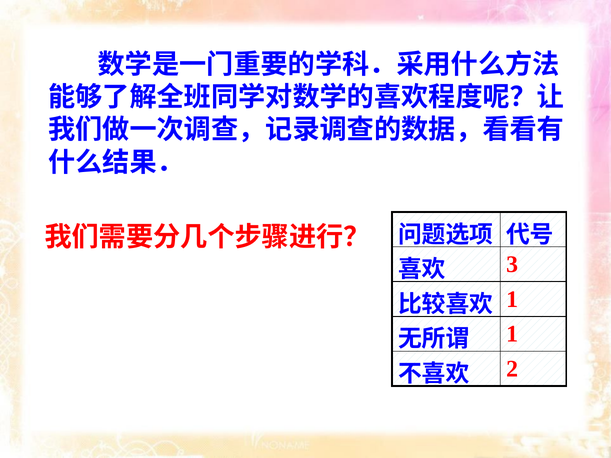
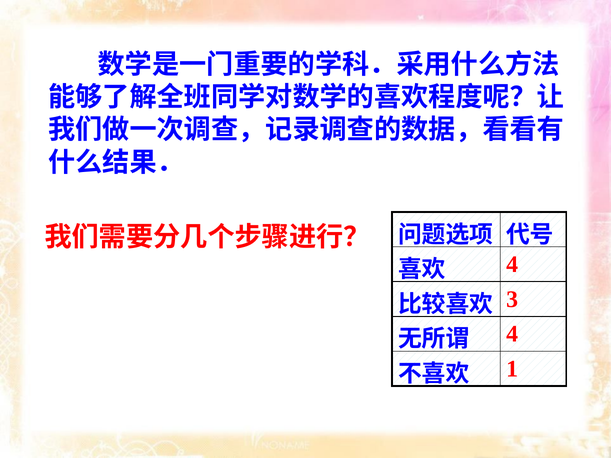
3: 3 -> 4 (512, 265)
1: 1 -> 3 (512, 299)
1: 1 -> 4 (512, 334)
2: 2 -> 1 (512, 369)
